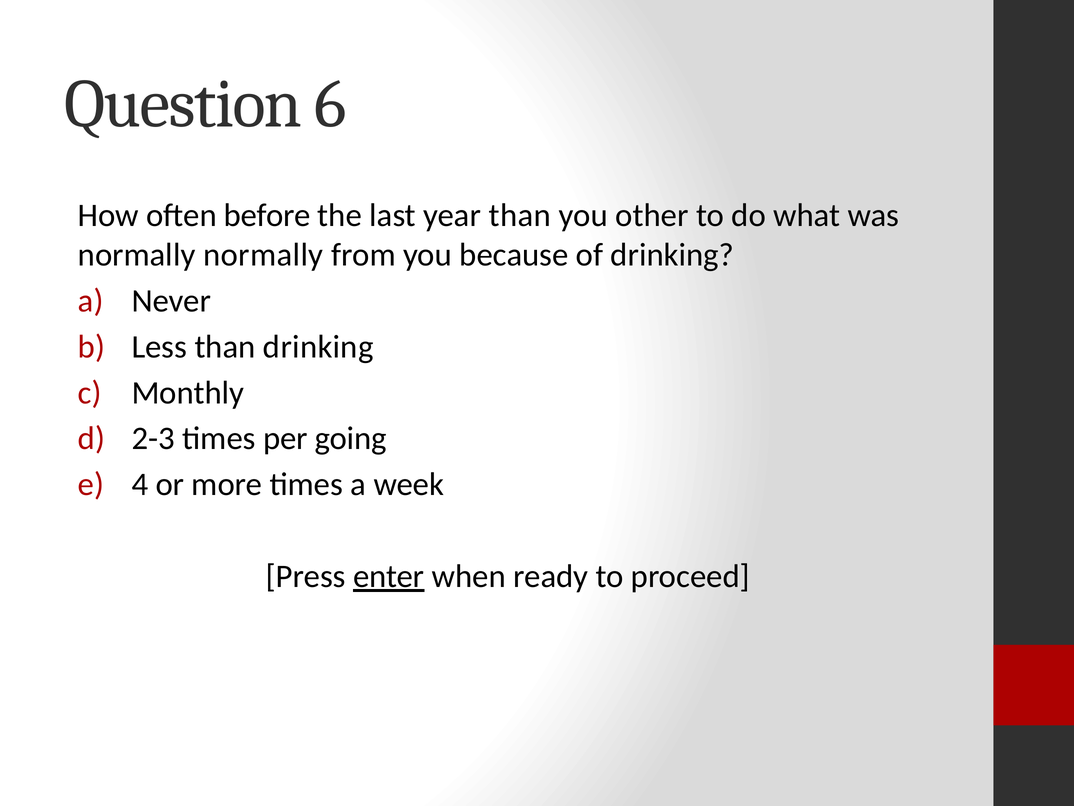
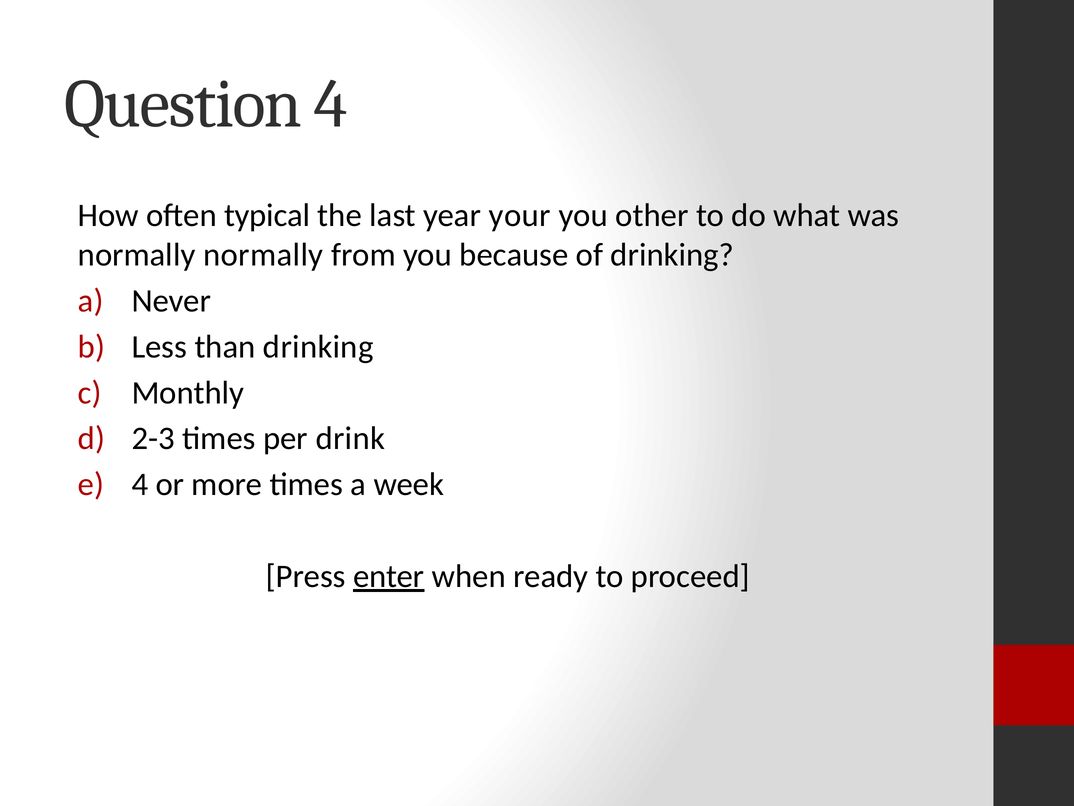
Question 6: 6 -> 4 (331, 104)
before: before -> typical (267, 215)
year than: than -> your (520, 215)
going: going -> drink (350, 438)
